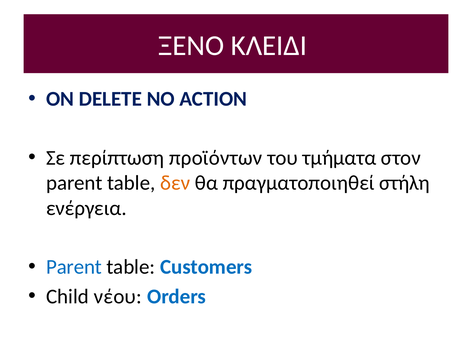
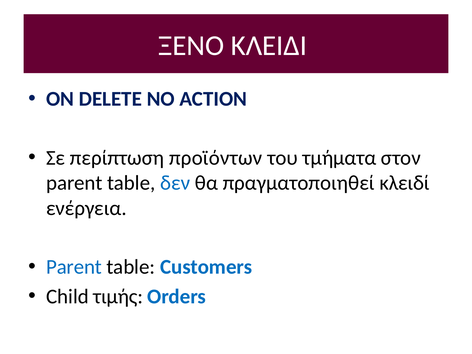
δεν colour: orange -> blue (175, 183)
στήλη: στήλη -> κλειδί (405, 183)
νέου: νέου -> τιμής (118, 296)
